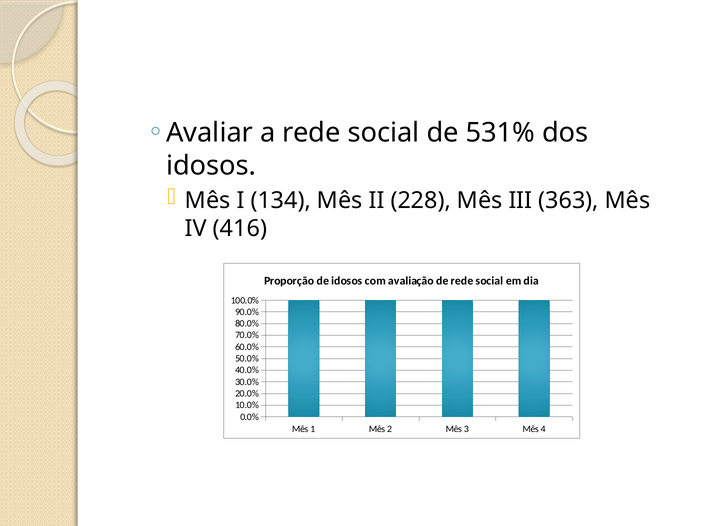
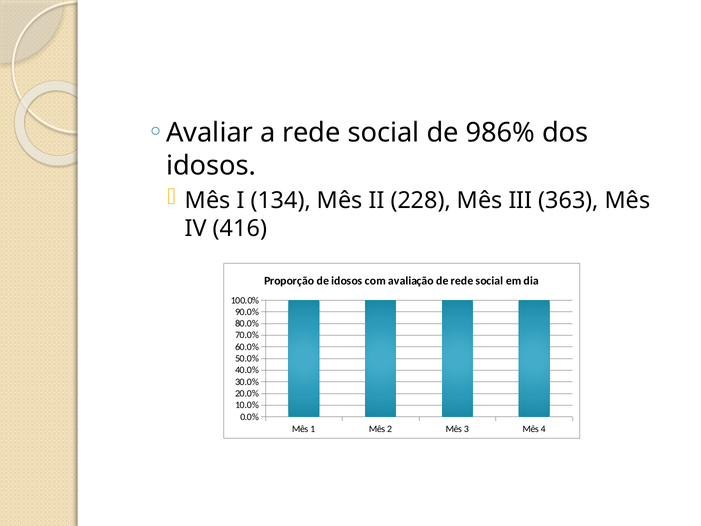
531%: 531% -> 986% (500, 133)
